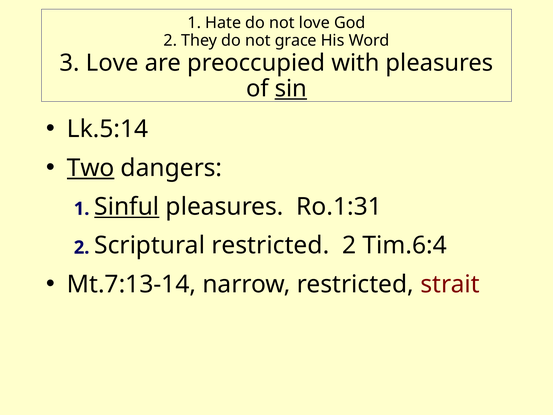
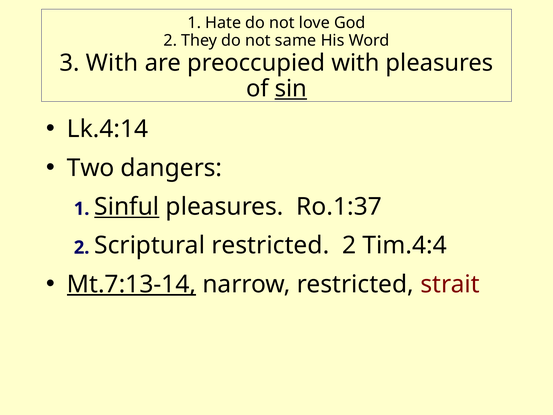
grace: grace -> same (296, 40)
3 Love: Love -> With (112, 63)
Lk.5:14: Lk.5:14 -> Lk.4:14 (108, 129)
Two underline: present -> none (91, 168)
Ro.1:31: Ro.1:31 -> Ro.1:37 (339, 207)
Tim.6:4: Tim.6:4 -> Tim.4:4 (405, 245)
Mt.7:13-14 underline: none -> present (131, 284)
